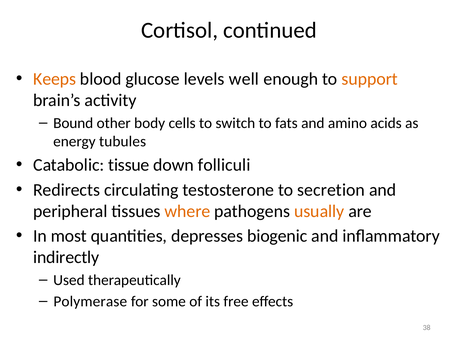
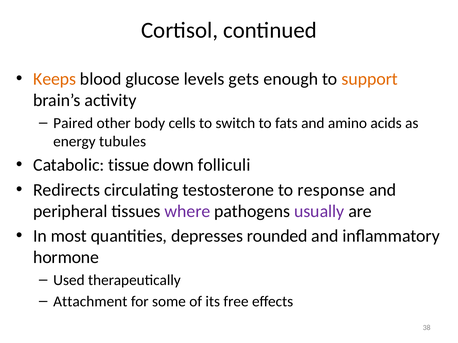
well: well -> gets (244, 79)
Bound: Bound -> Paired (73, 123)
secretion: secretion -> response (331, 190)
where colour: orange -> purple (187, 211)
usually colour: orange -> purple (319, 211)
biogenic: biogenic -> rounded (277, 236)
indirectly: indirectly -> hormone (66, 258)
Polymerase: Polymerase -> Attachment (90, 302)
